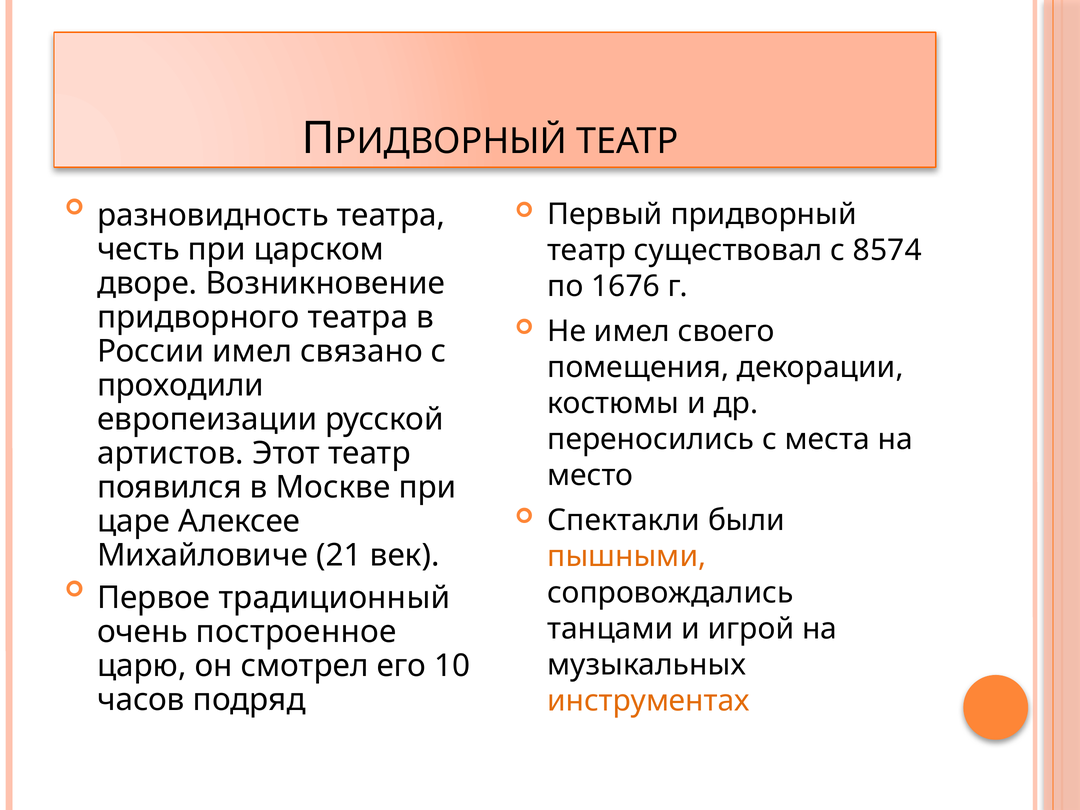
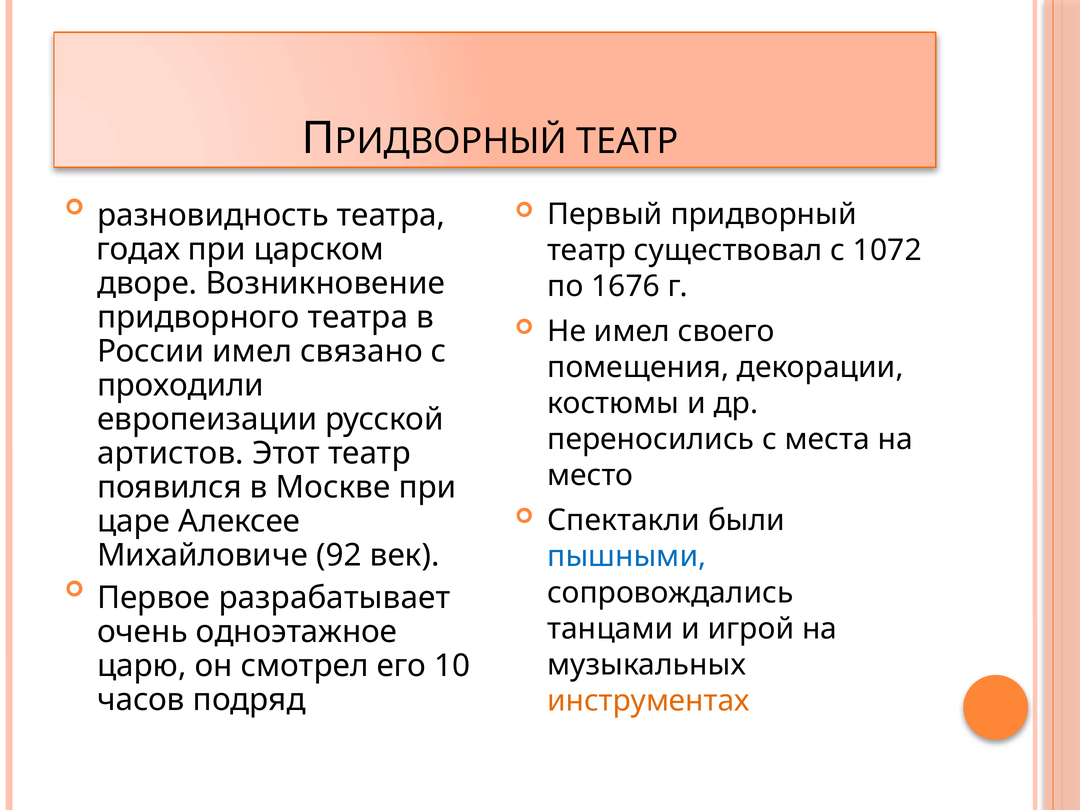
честь: честь -> годах (138, 249)
8574: 8574 -> 1072 (887, 250)
21: 21 -> 92 (339, 556)
пышными colour: orange -> blue (627, 557)
традиционный: традиционный -> разрабатывает (334, 598)
построенное: построенное -> одноэтажное (297, 632)
